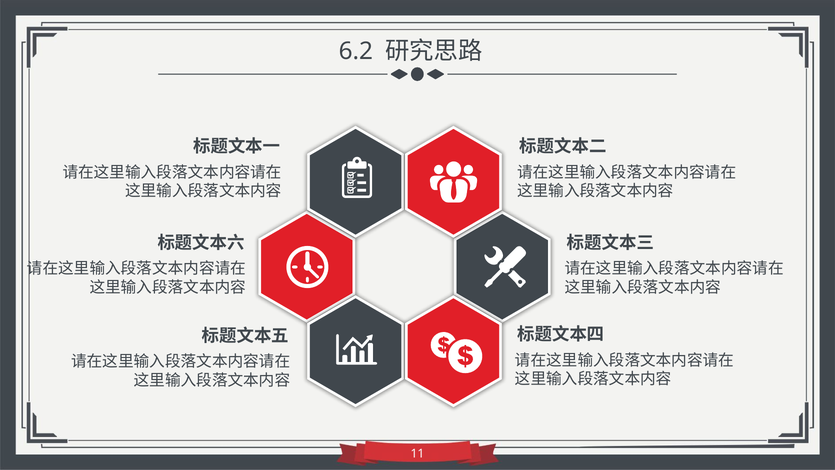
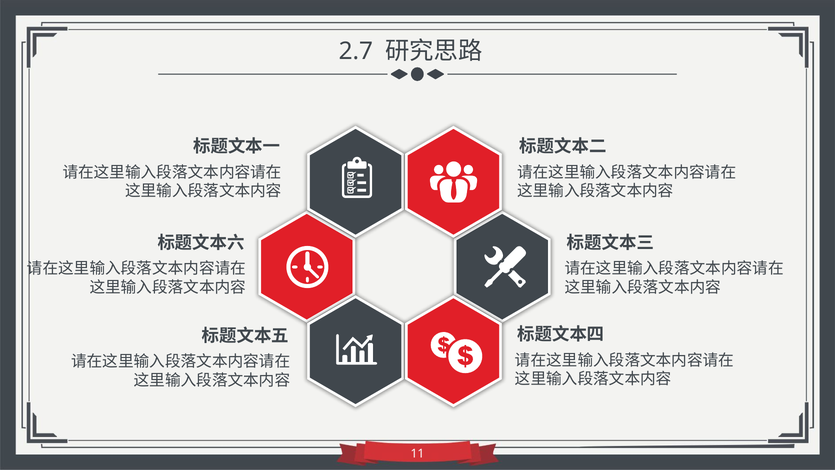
6.2: 6.2 -> 2.7 (356, 51)
